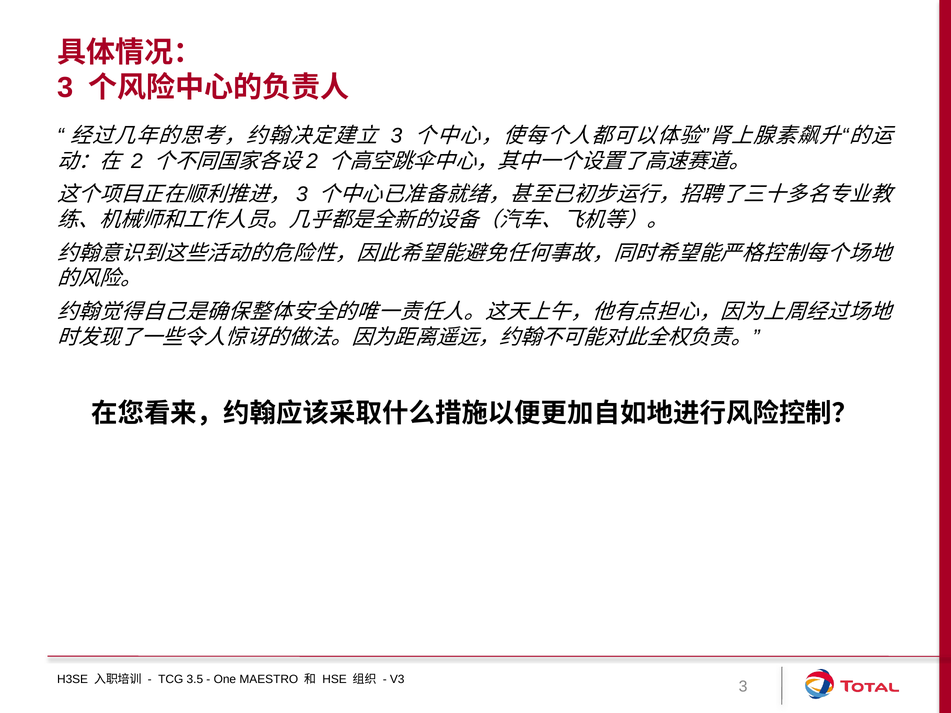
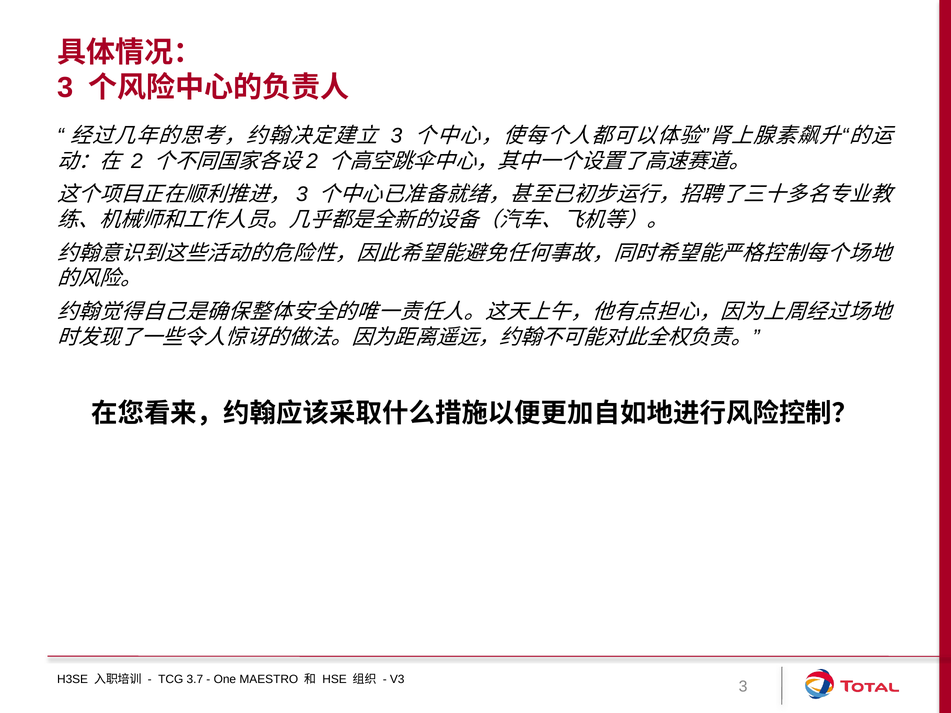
3.5: 3.5 -> 3.7 (195, 680)
